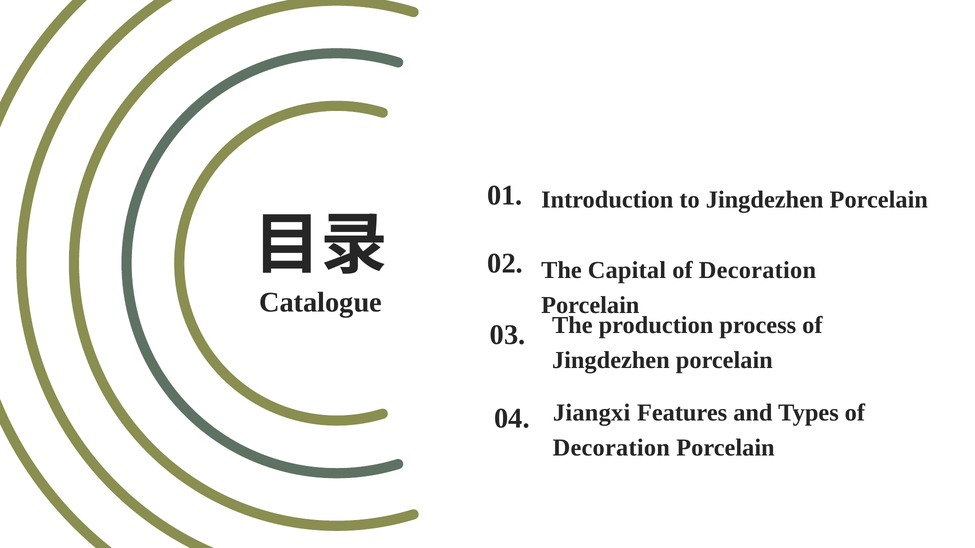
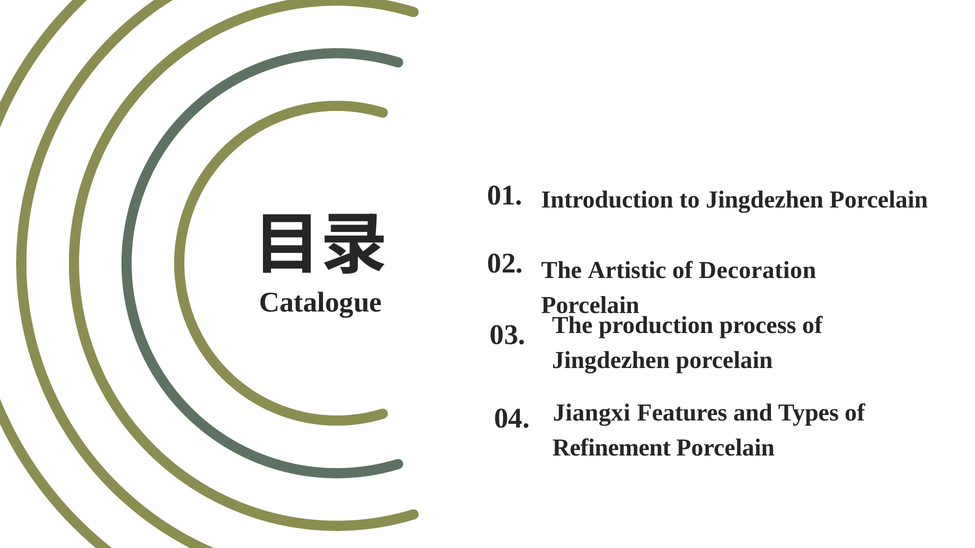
Capital: Capital -> Artistic (627, 271)
Decoration: Decoration -> Refinement (612, 448)
